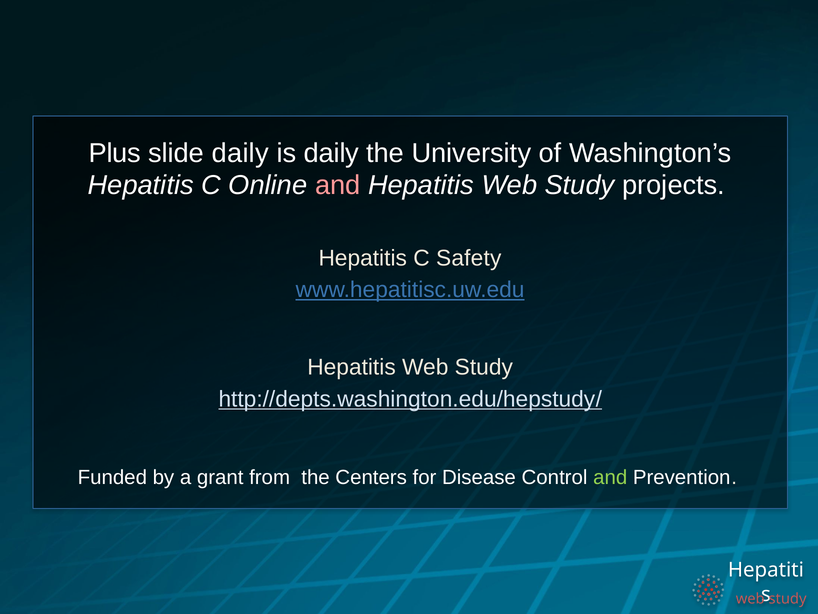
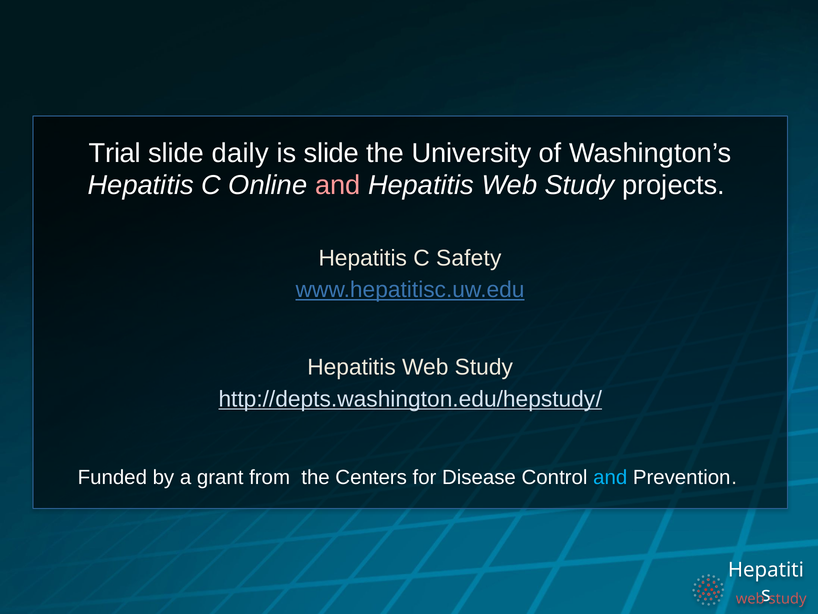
Plus: Plus -> Trial (115, 153)
is daily: daily -> slide (331, 153)
and colour: light green -> light blue (610, 477)
